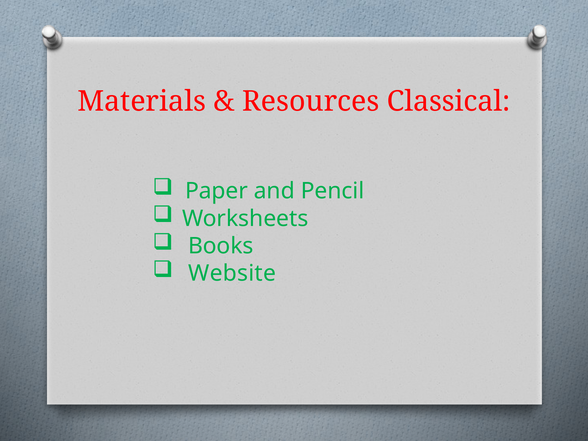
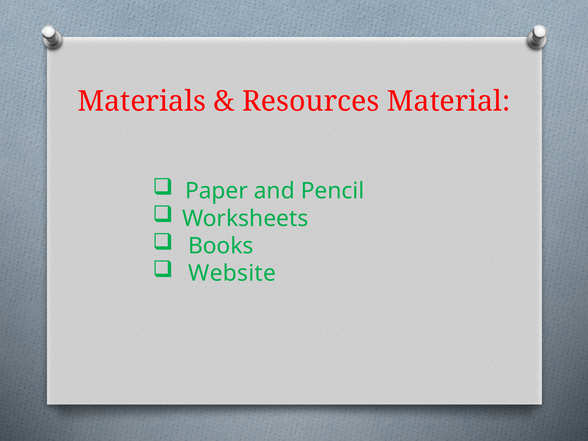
Classical: Classical -> Material (449, 101)
